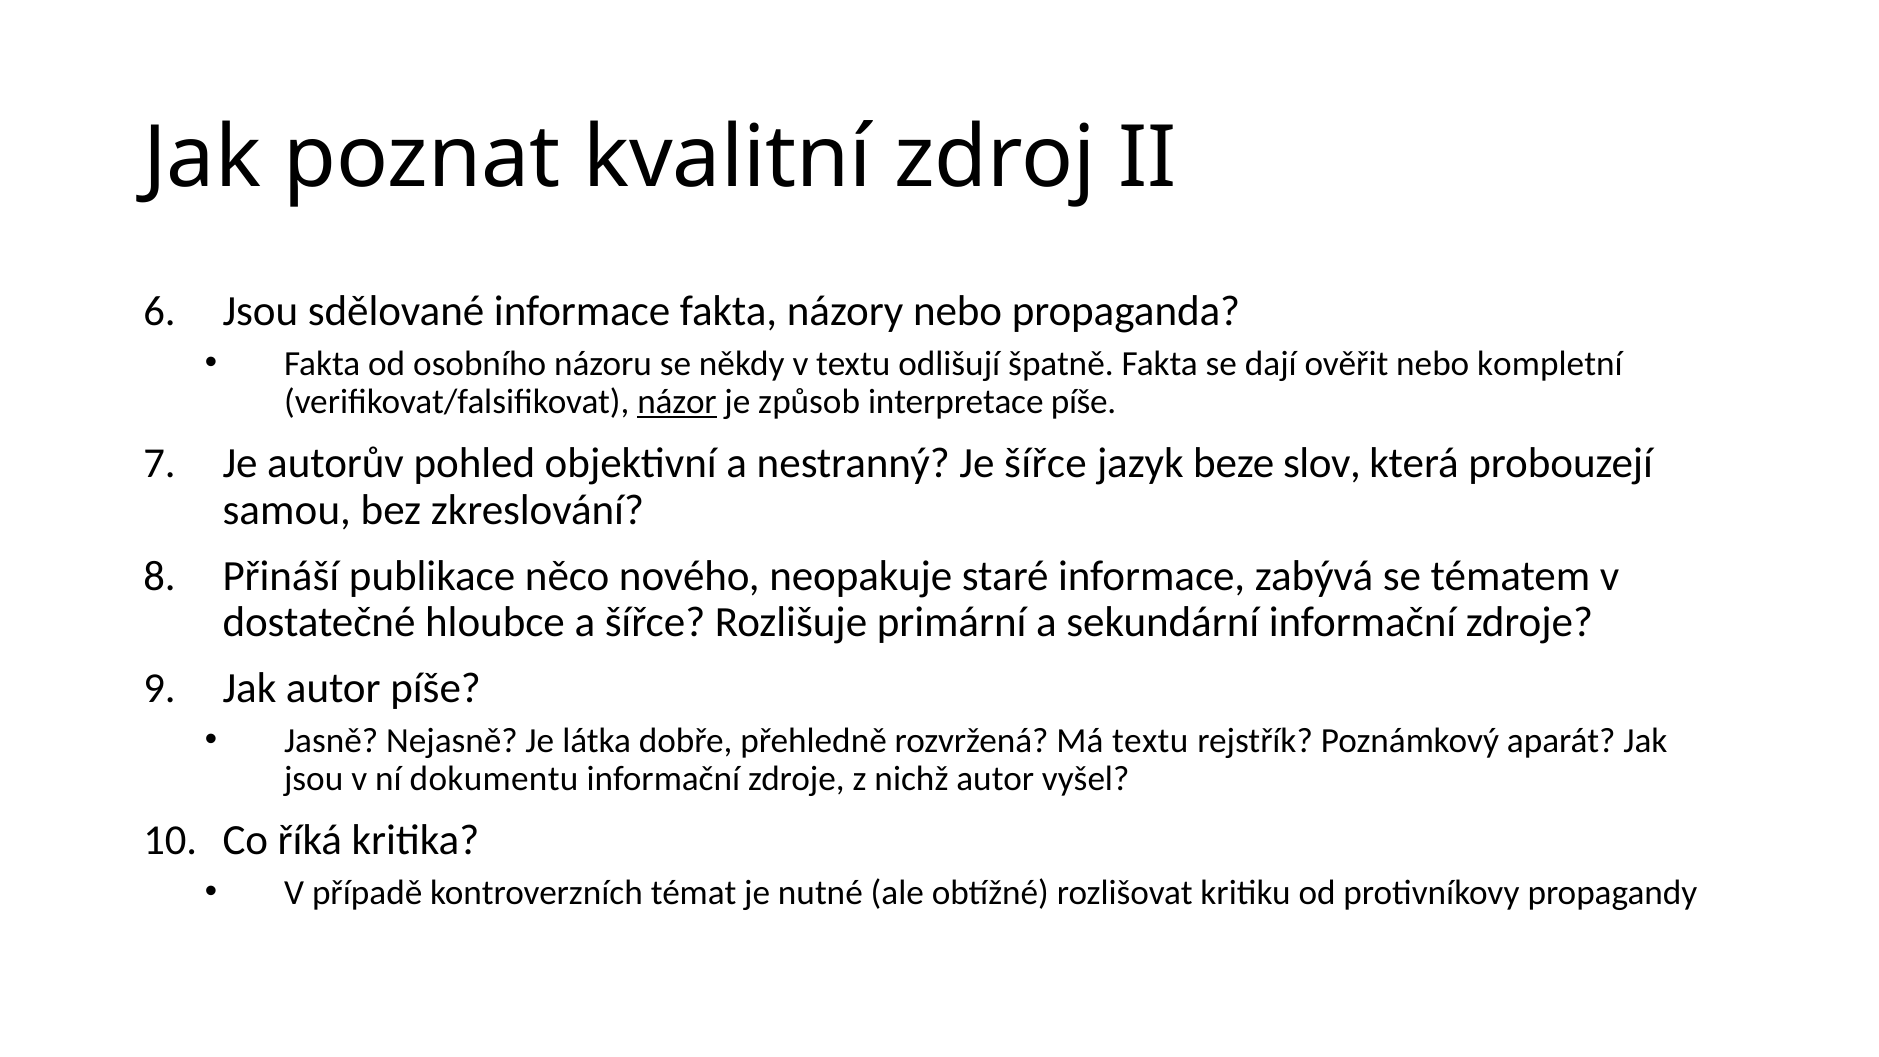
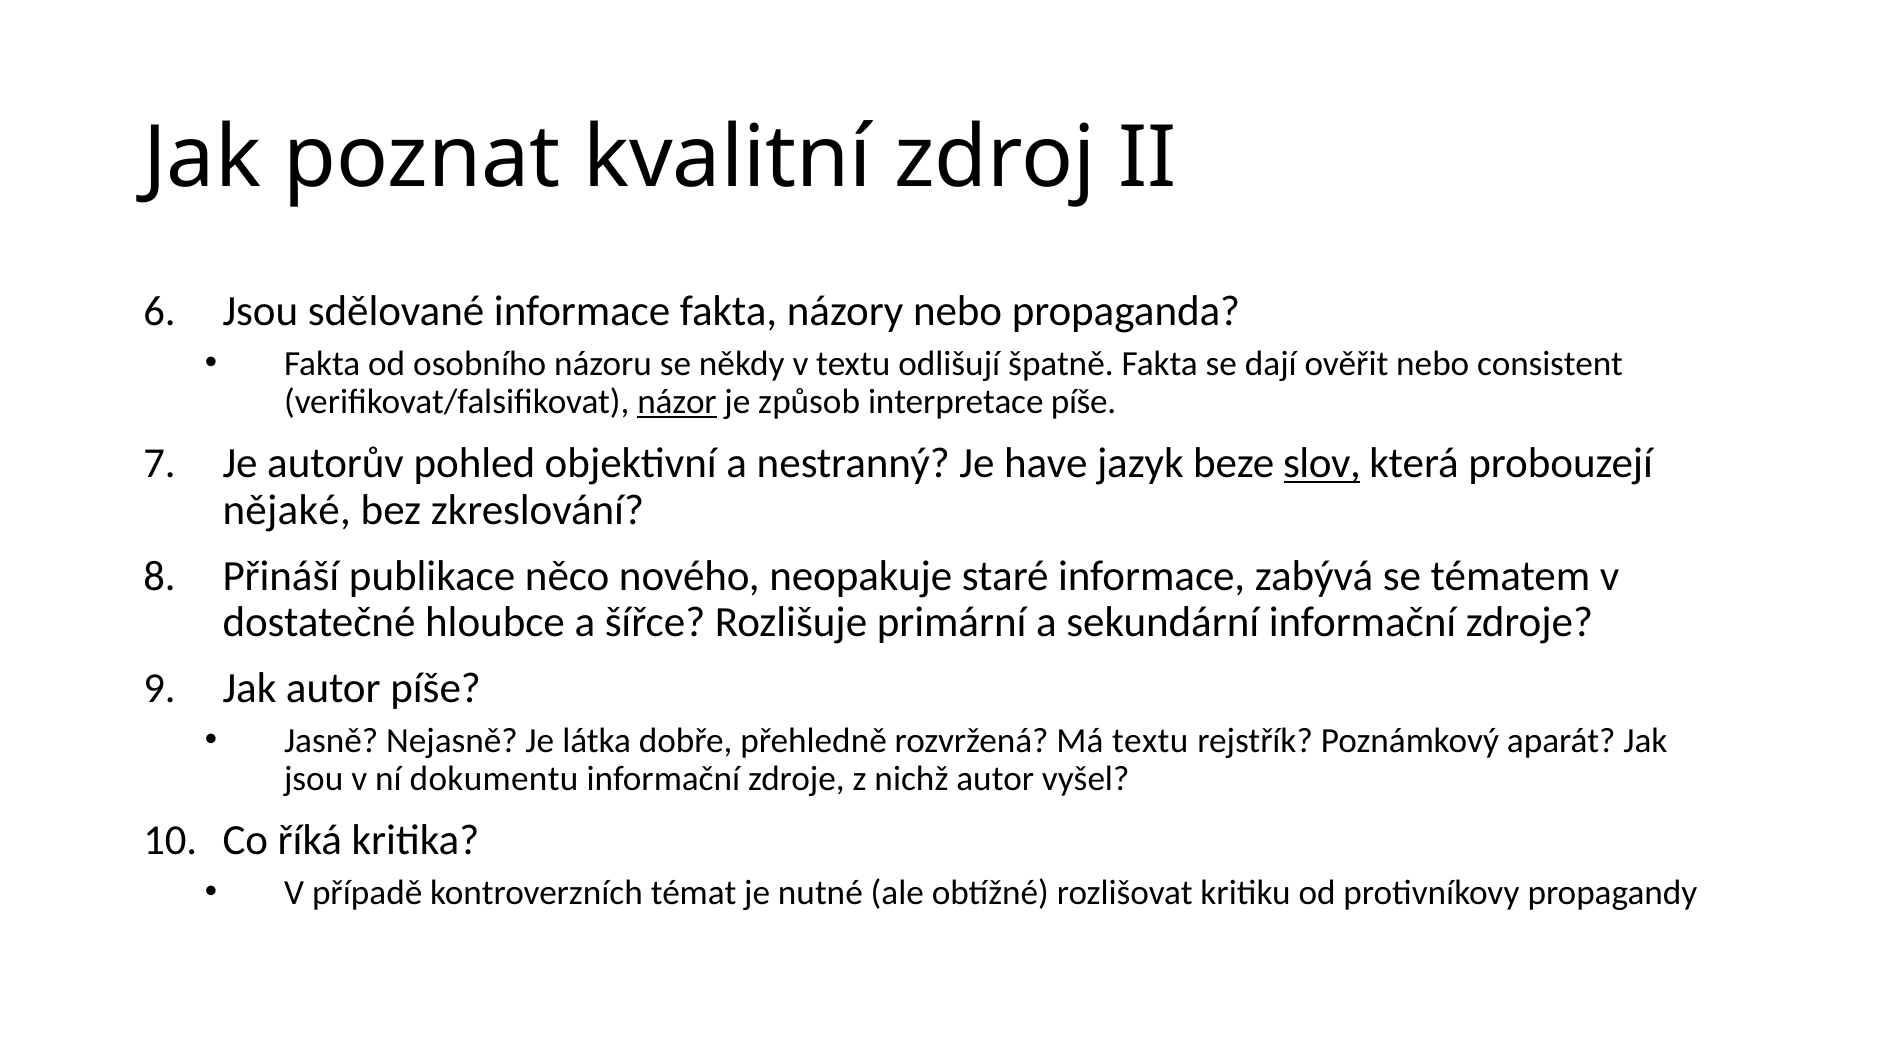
kompletní: kompletní -> consistent (1550, 363)
Je šířce: šířce -> have (1046, 463)
slov underline: none -> present (1322, 463)
samou: samou -> nějaké (287, 510)
